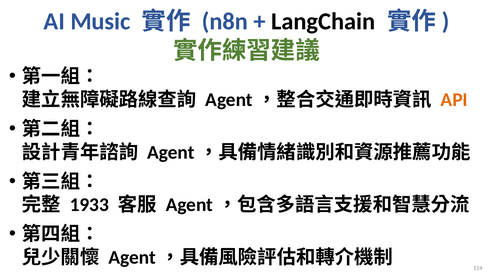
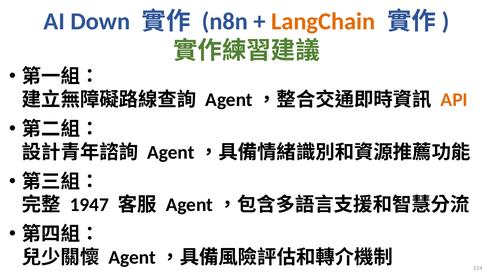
Music: Music -> Down (100, 21)
LangChain colour: black -> orange (323, 21)
1933: 1933 -> 1947 (89, 205)
